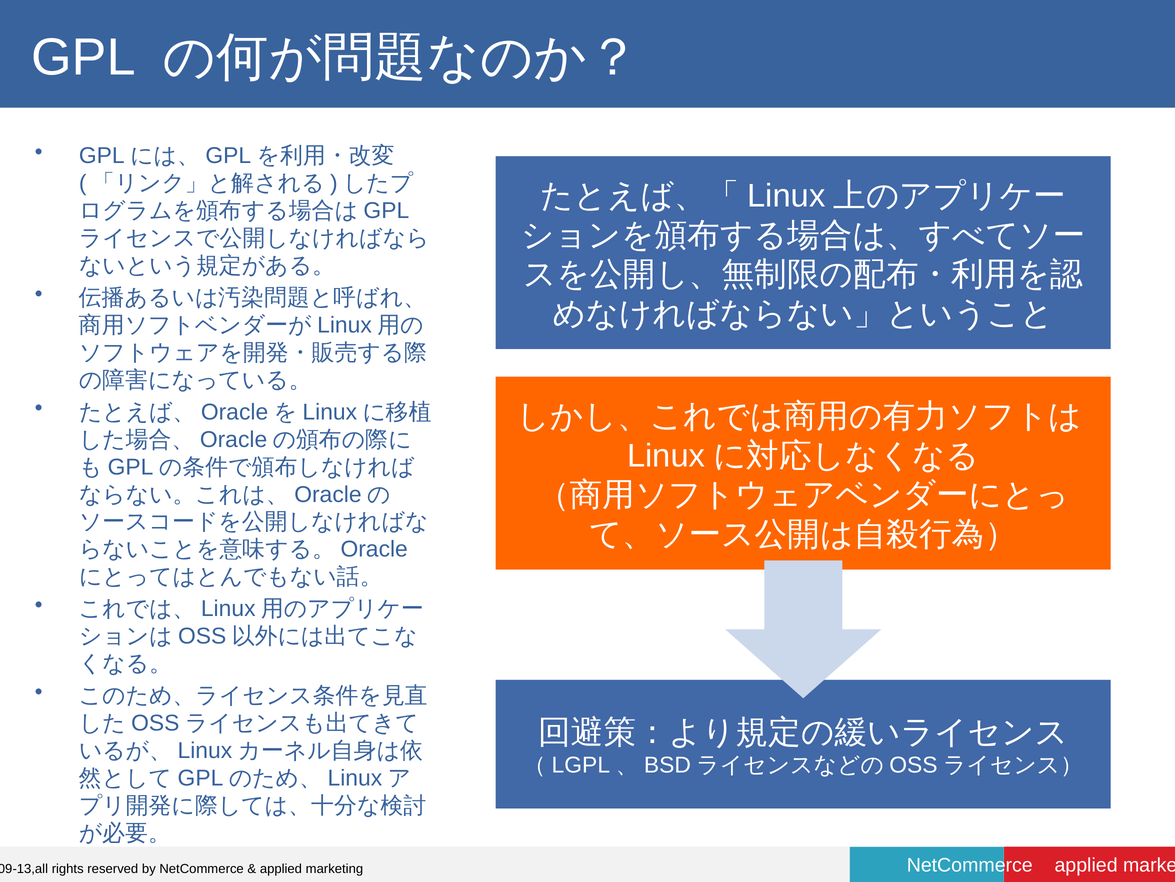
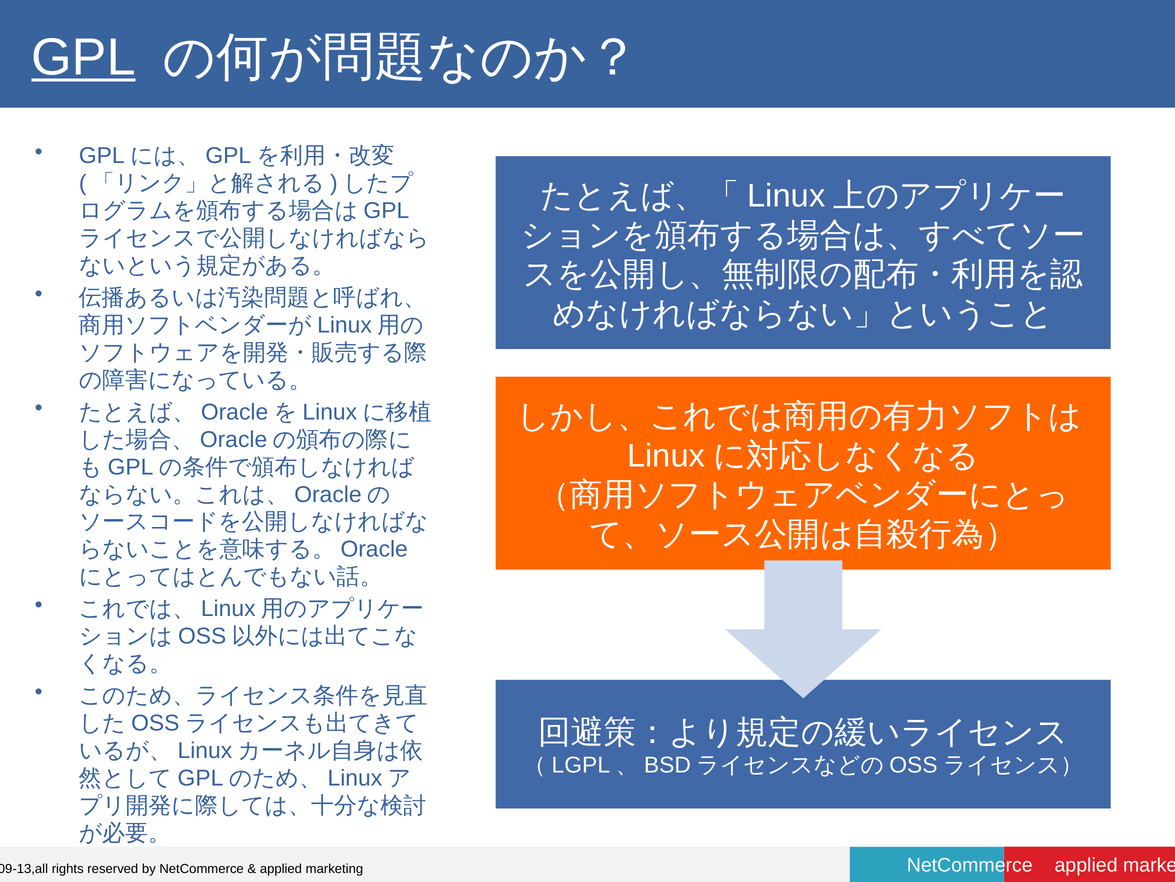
GPL underline: none -> present (84, 57)
